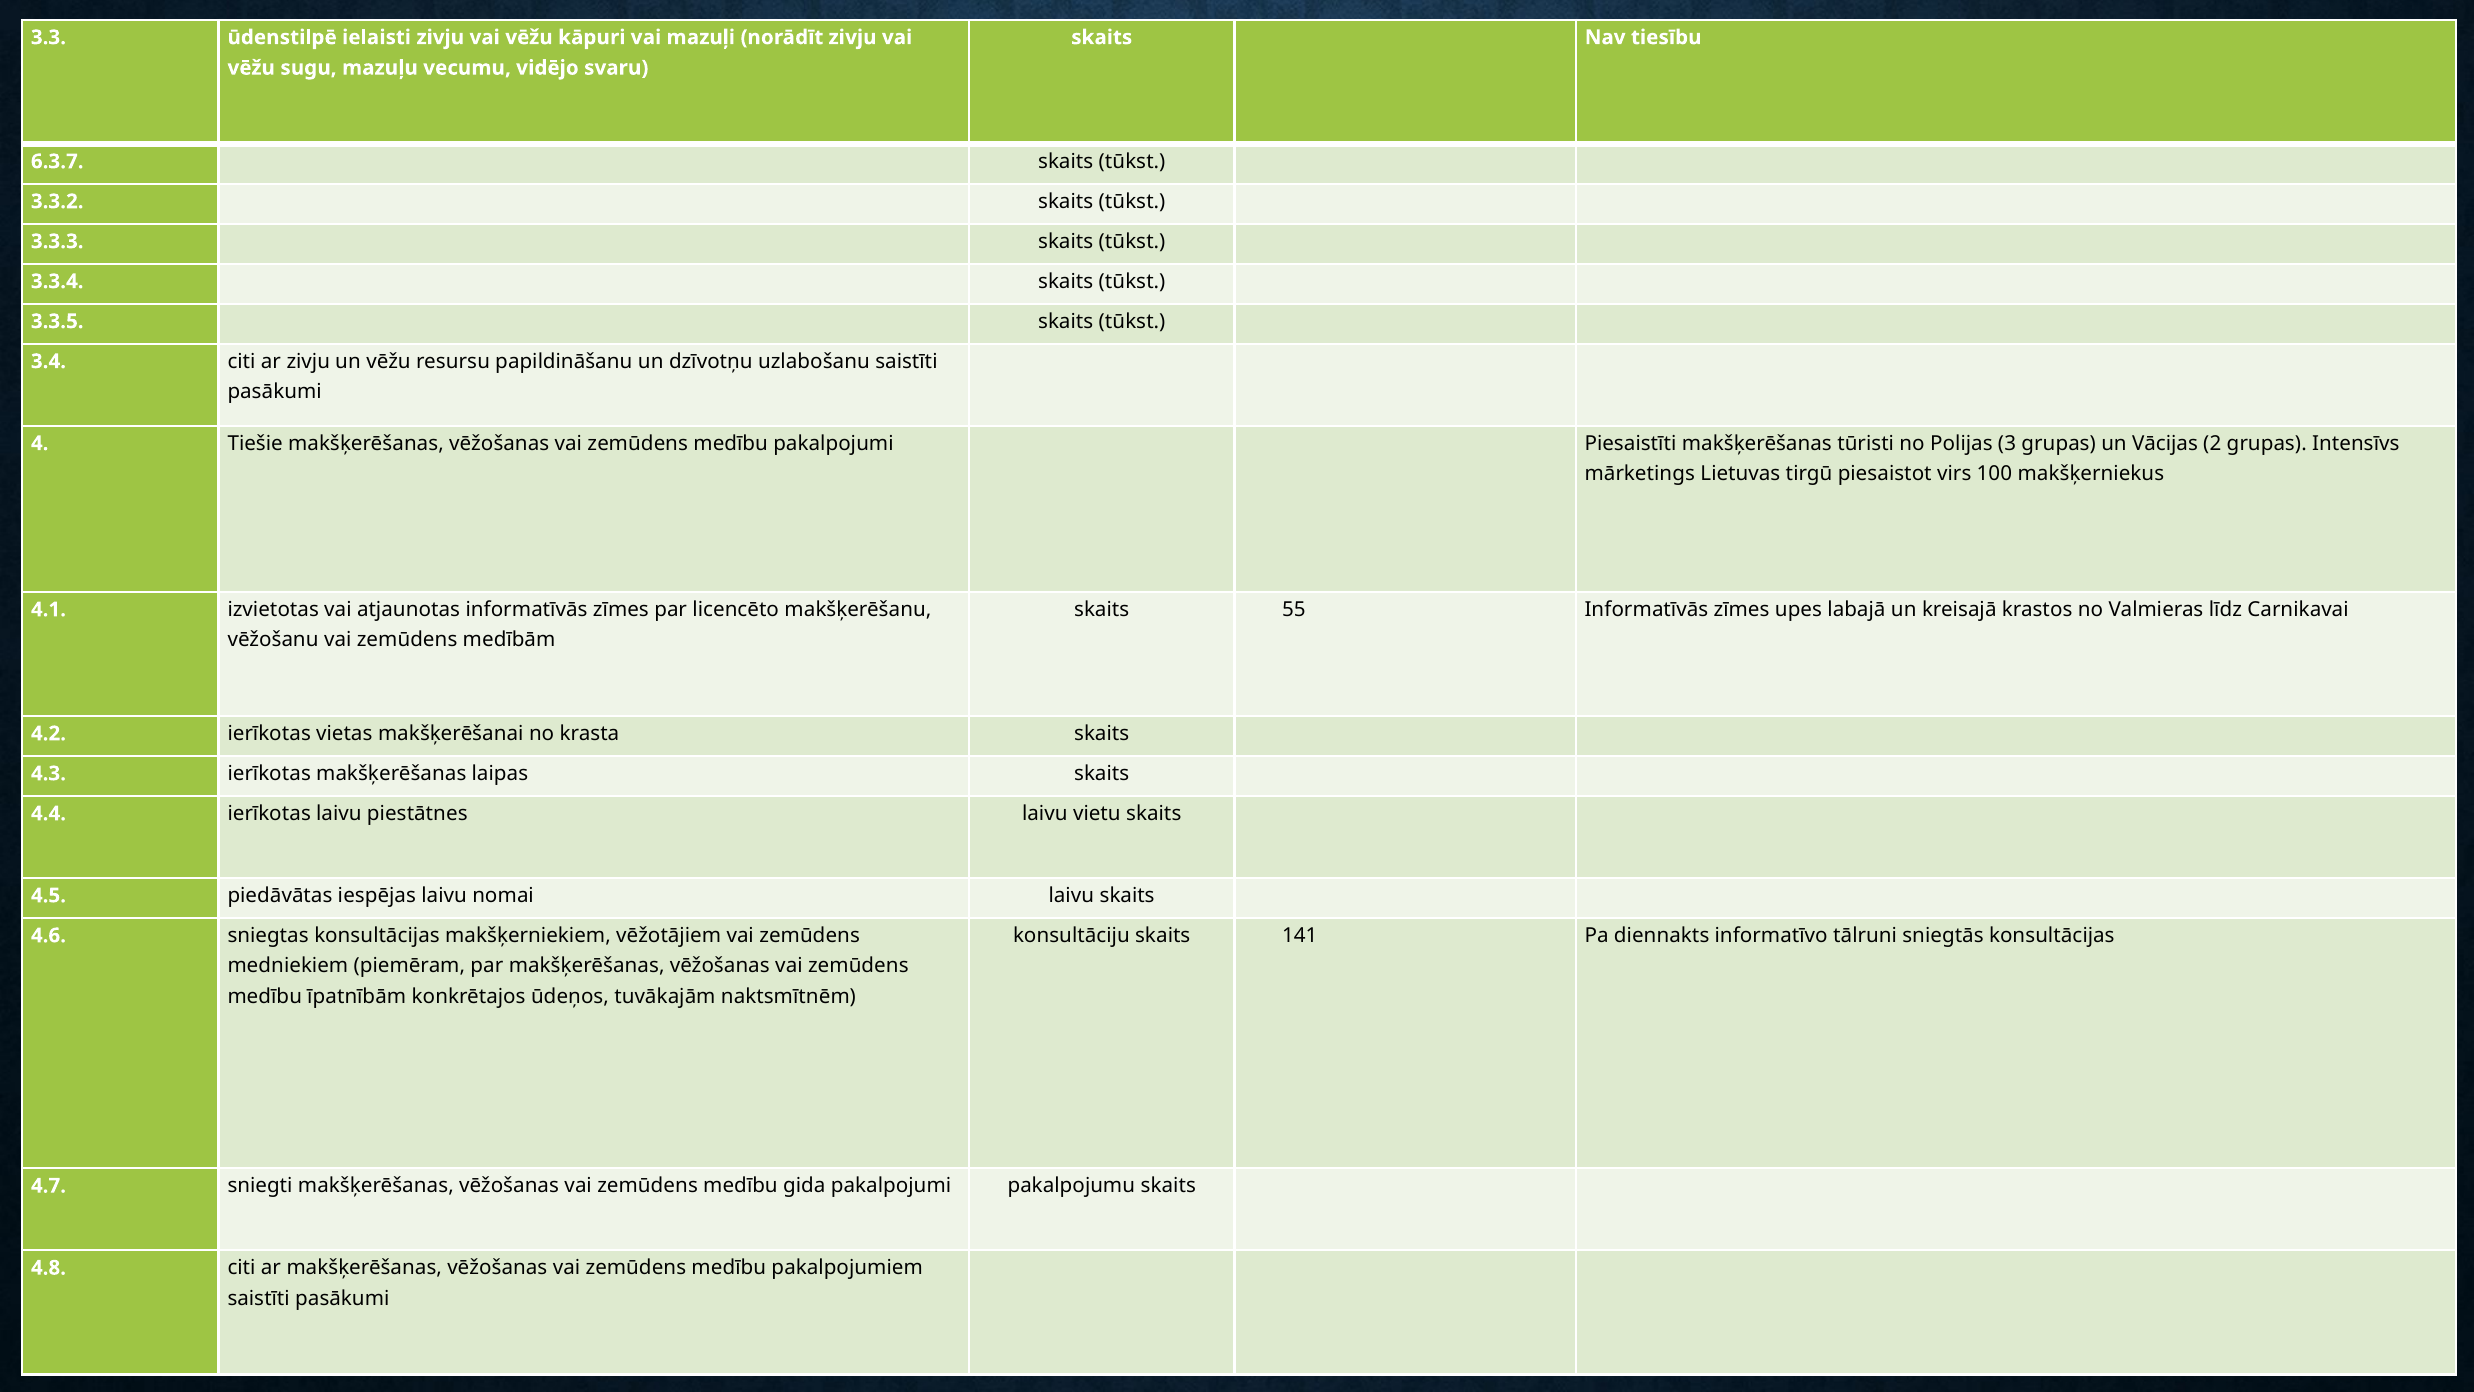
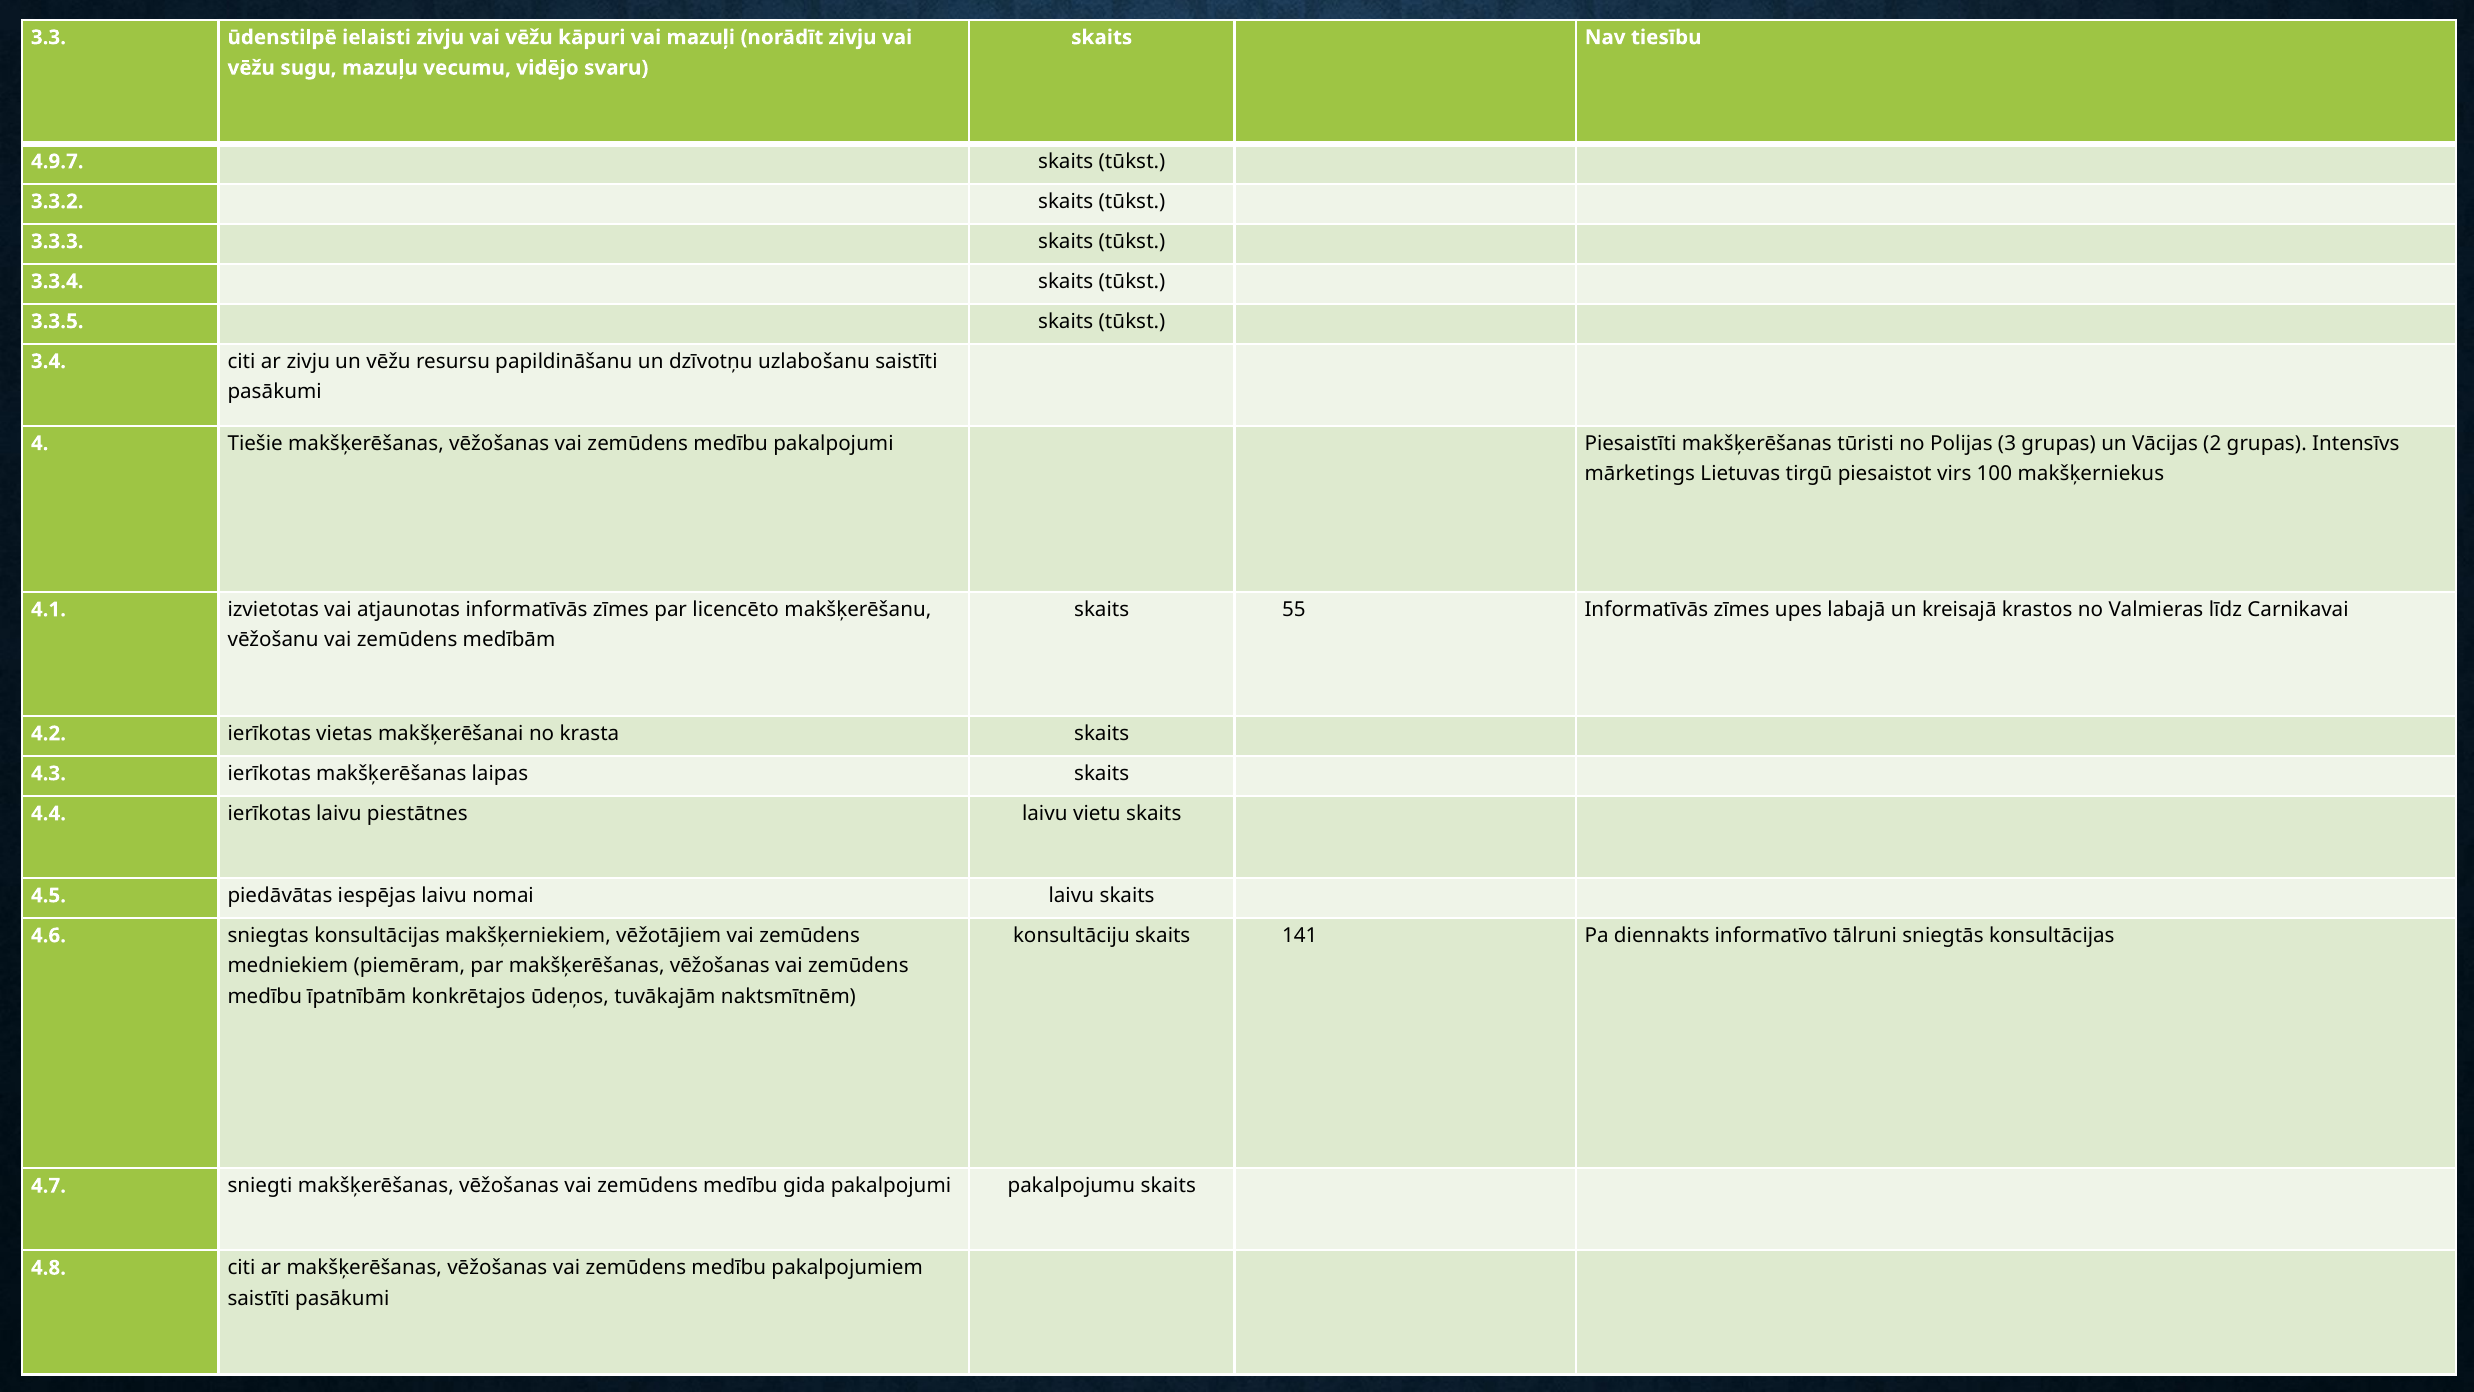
6.3.7: 6.3.7 -> 4.9.7 (57, 161)
